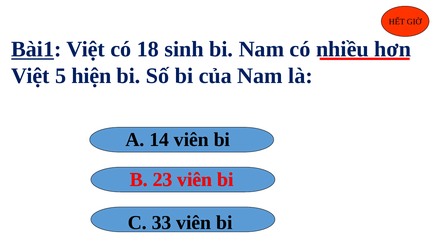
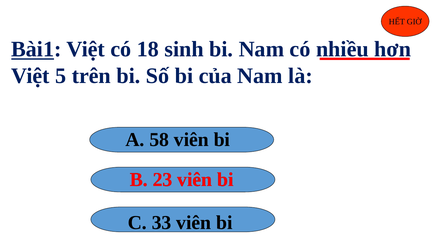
hiện: hiện -> trên (91, 76)
14: 14 -> 58 (159, 139)
